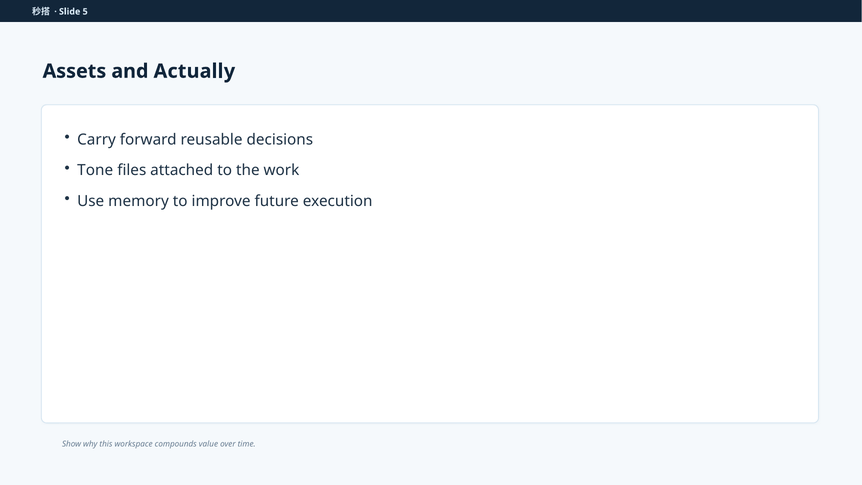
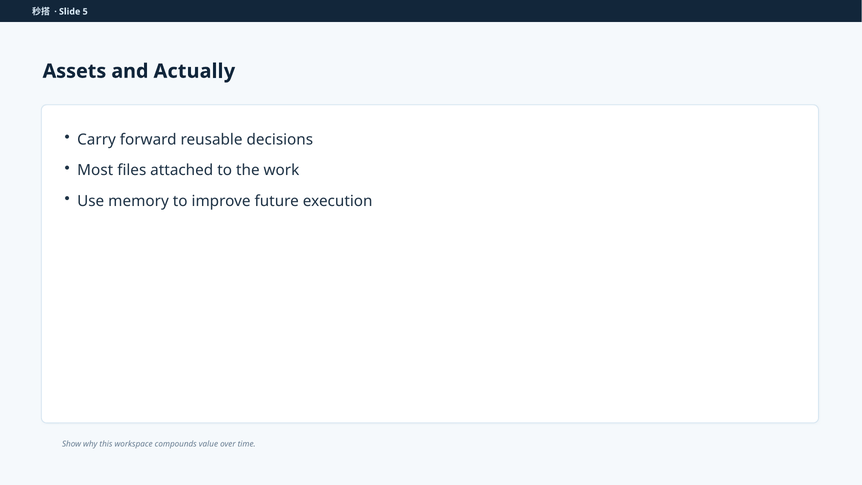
Tone: Tone -> Most (95, 170)
